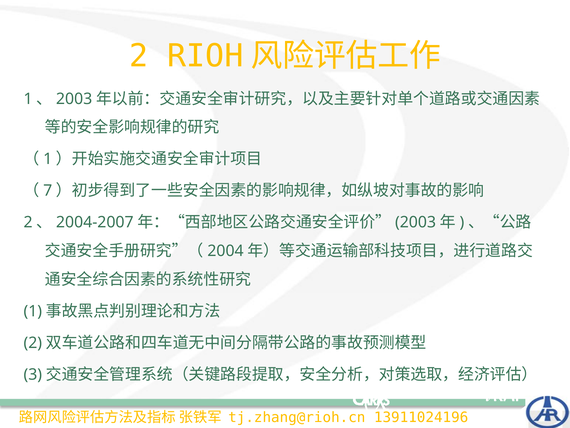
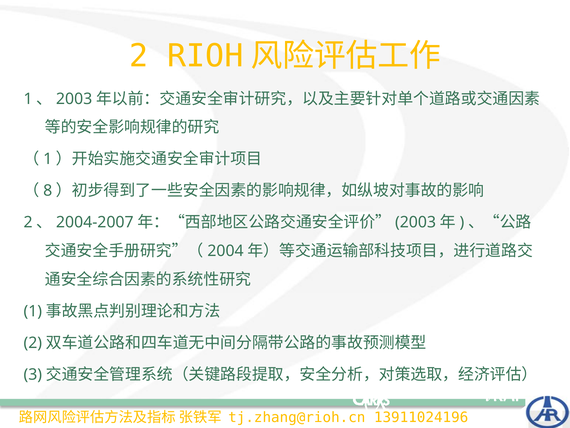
7: 7 -> 8 (48, 190)
